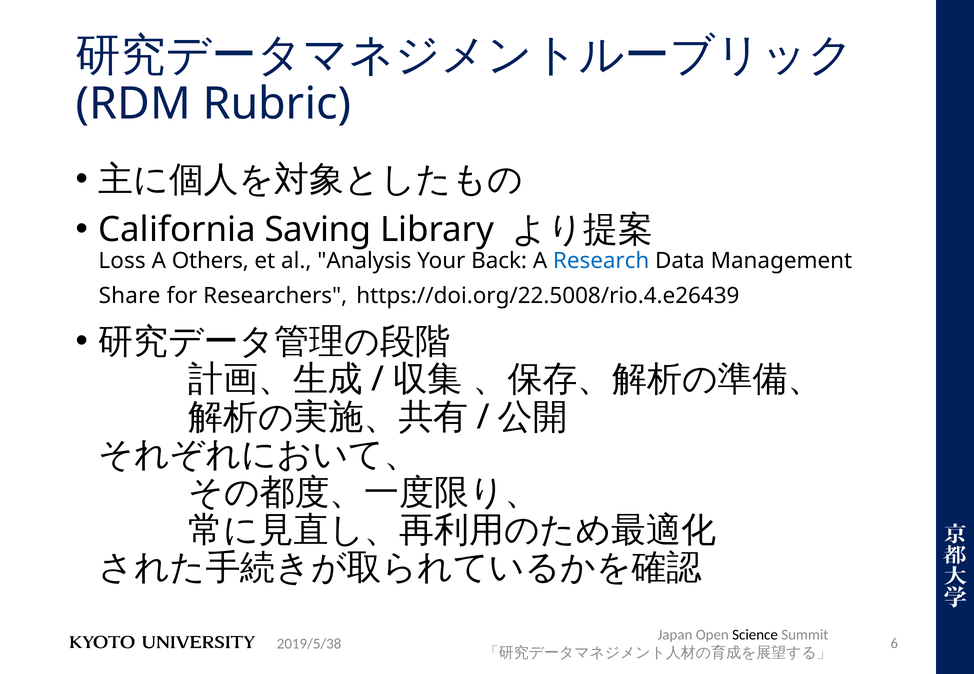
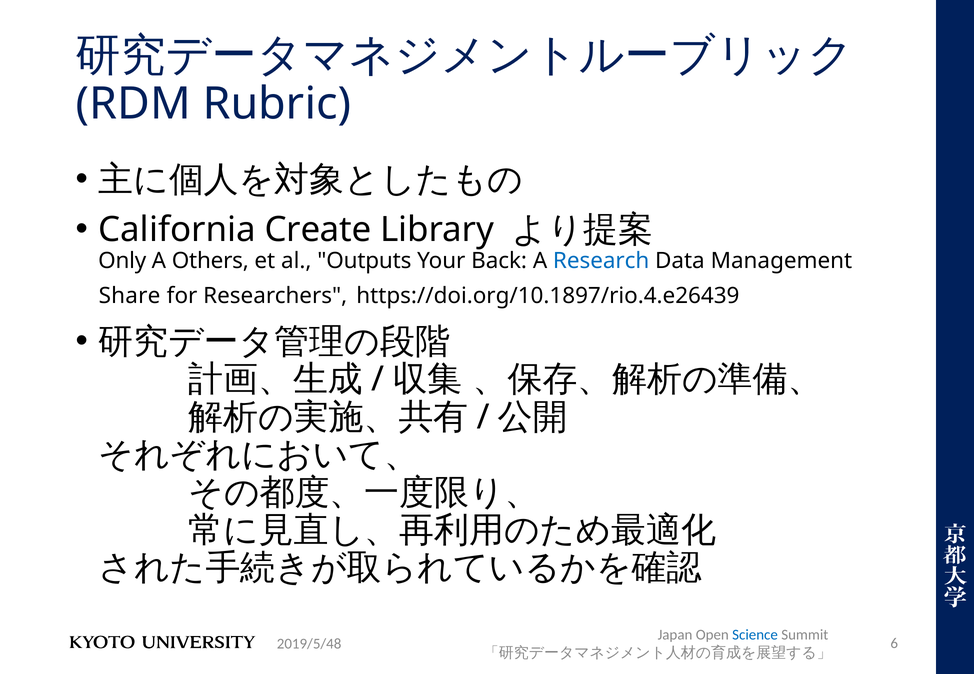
Saving: Saving -> Create (318, 230)
Loss: Loss -> Only (122, 261)
Analysis: Analysis -> Outputs (364, 261)
https://doi.org/22.5008/rio.4.e26439: https://doi.org/22.5008/rio.4.e26439 -> https://doi.org/10.1897/rio.4.e26439 (548, 296)
Science colour: black -> blue (755, 635)
2019/5/38: 2019/5/38 -> 2019/5/48 (309, 644)
